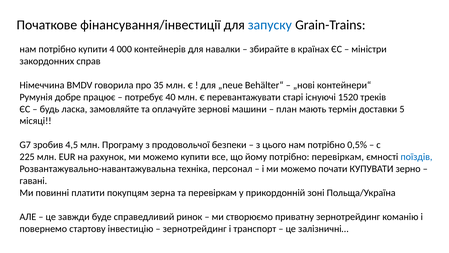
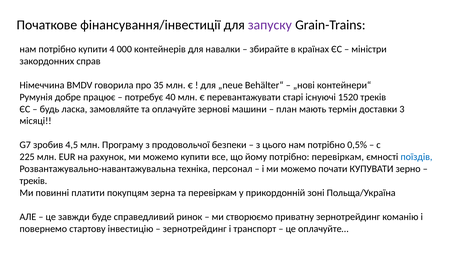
запуску colour: blue -> purple (270, 25)
5: 5 -> 3 (402, 109)
гавані: гавані -> треків (33, 181)
залізничні…: залізничні… -> оплачуйте… (323, 229)
